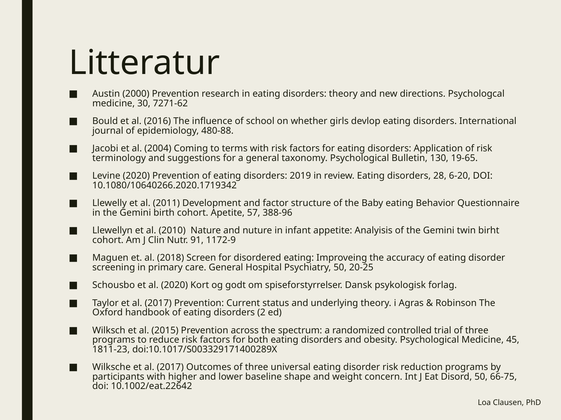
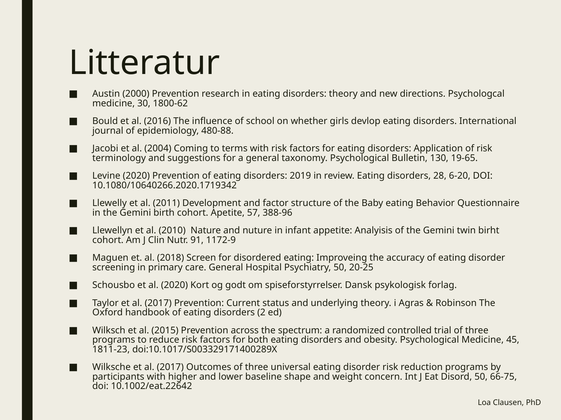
7271-62: 7271-62 -> 1800-62 (170, 103)
